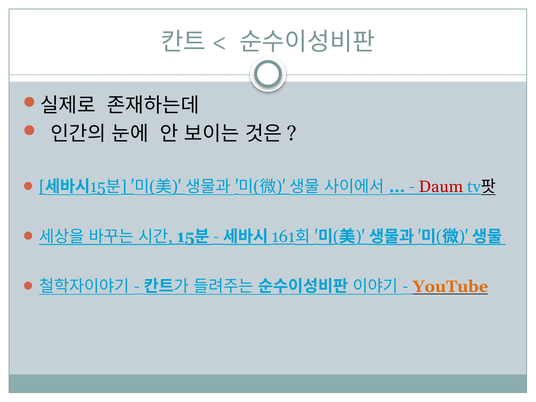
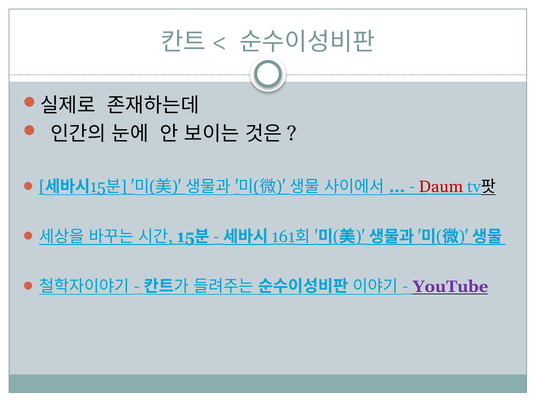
YouTube colour: orange -> purple (450, 287)
